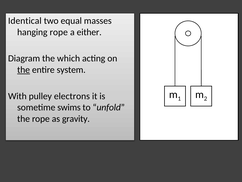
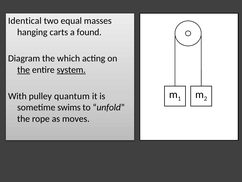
hanging rope: rope -> carts (59, 32)
either: either -> found (89, 32)
system underline: none -> present (71, 70)
electrons: electrons -> quantum (72, 96)
gravity: gravity -> moves (76, 118)
